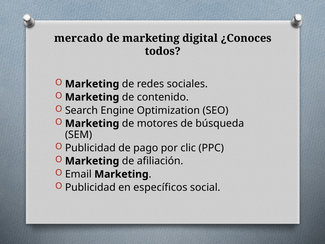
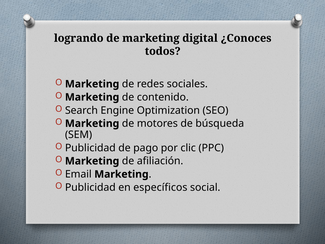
mercado: mercado -> logrando (79, 38)
